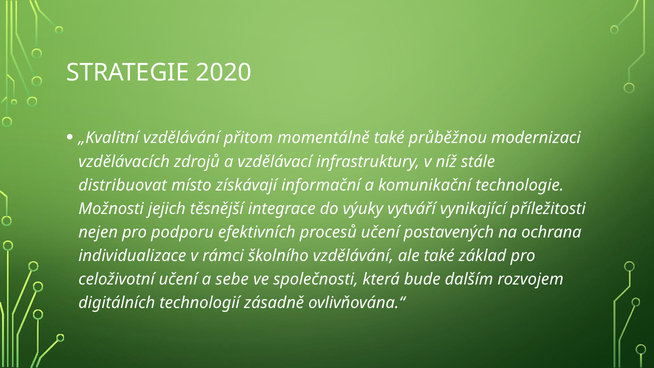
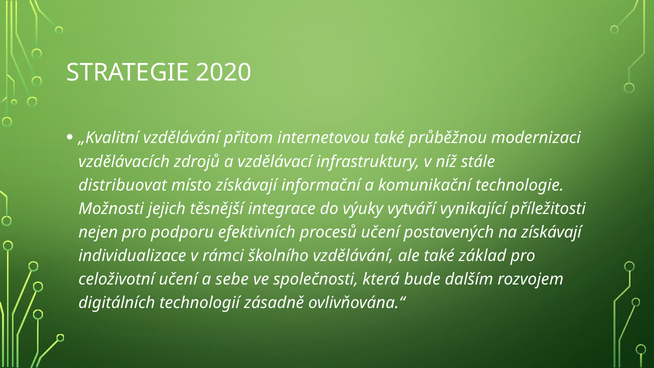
momentálně: momentálně -> internetovou (323, 138)
na ochrana: ochrana -> získávají (551, 232)
